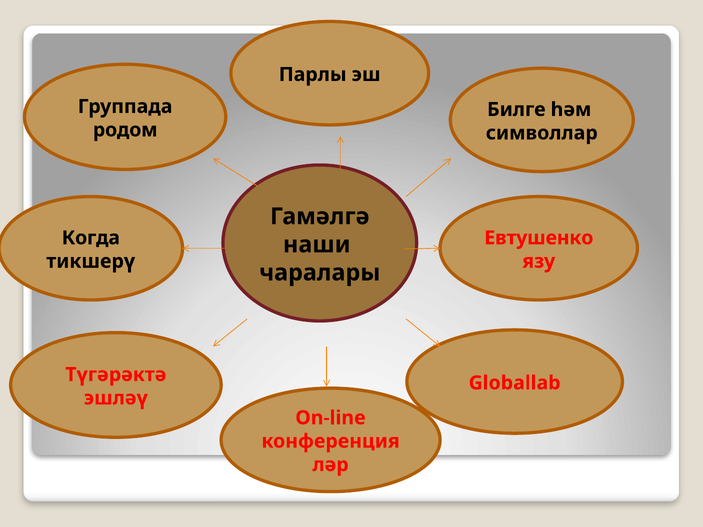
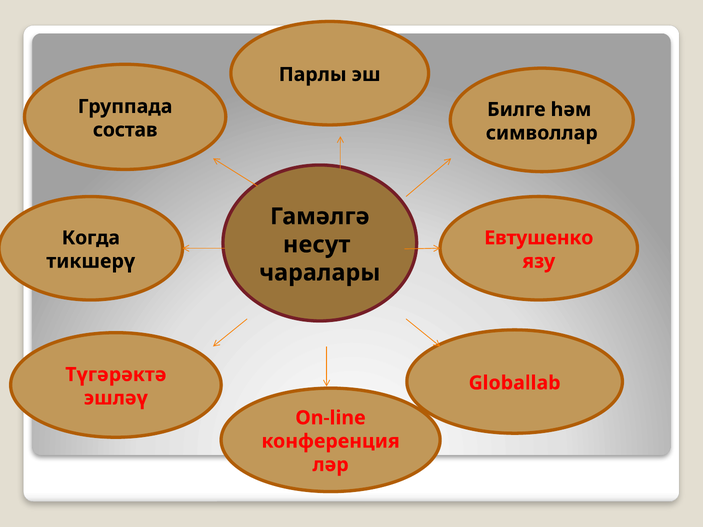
родом: родом -> состав (125, 130)
наши: наши -> несут (317, 245)
